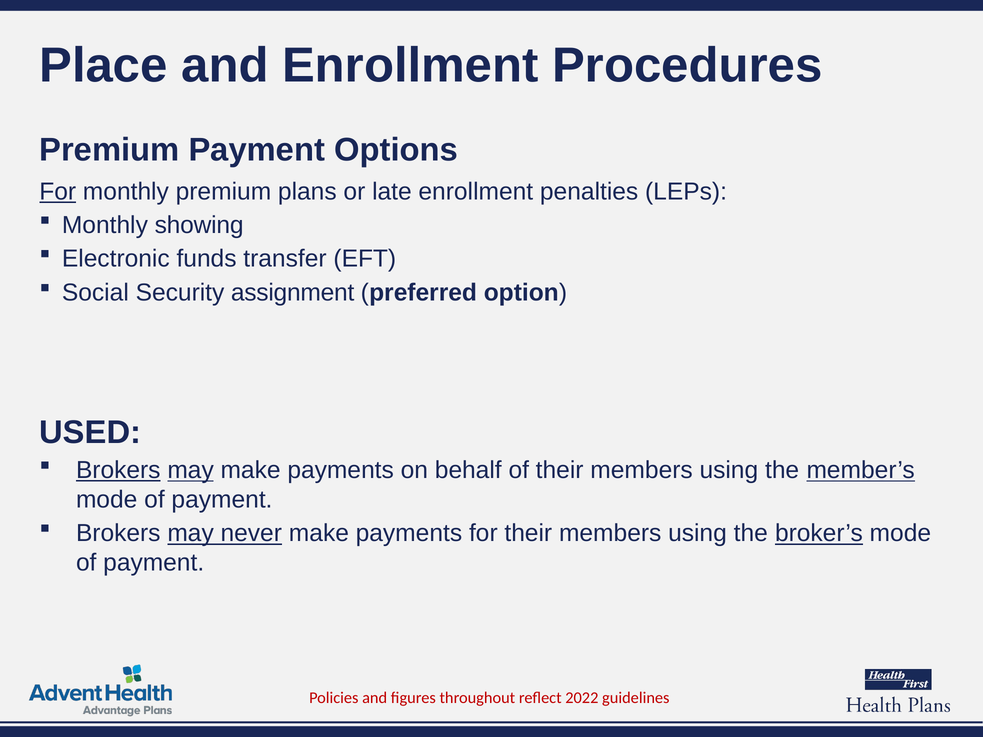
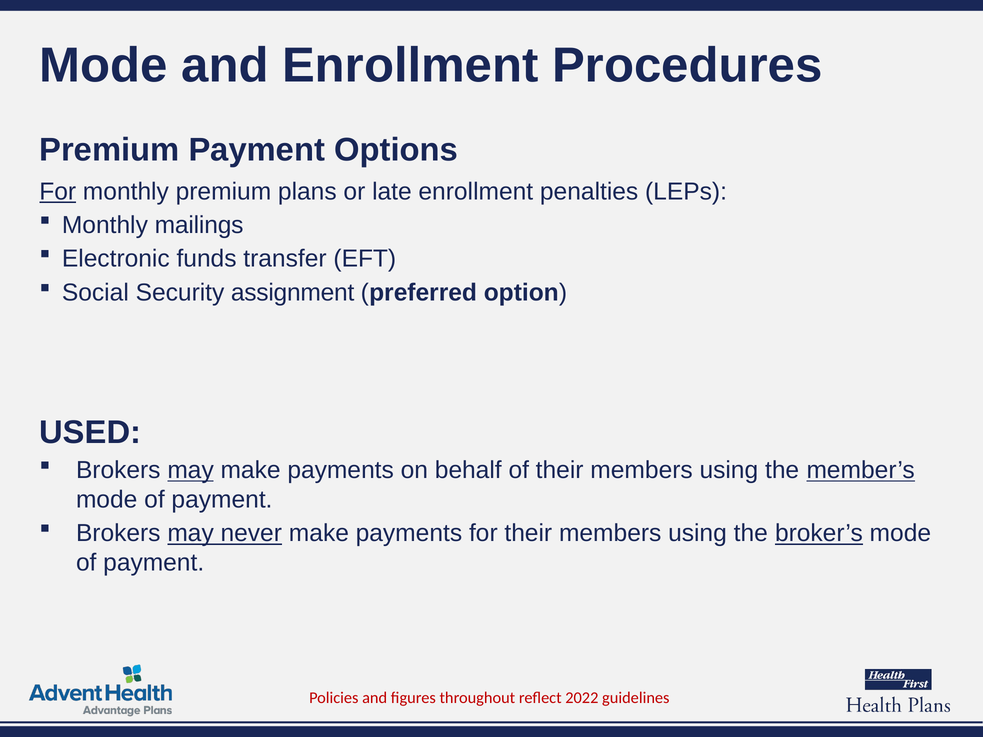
Place: Place -> Mode (103, 66)
showing: showing -> mailings (199, 225)
Brokers underline: present -> none (118, 470)
